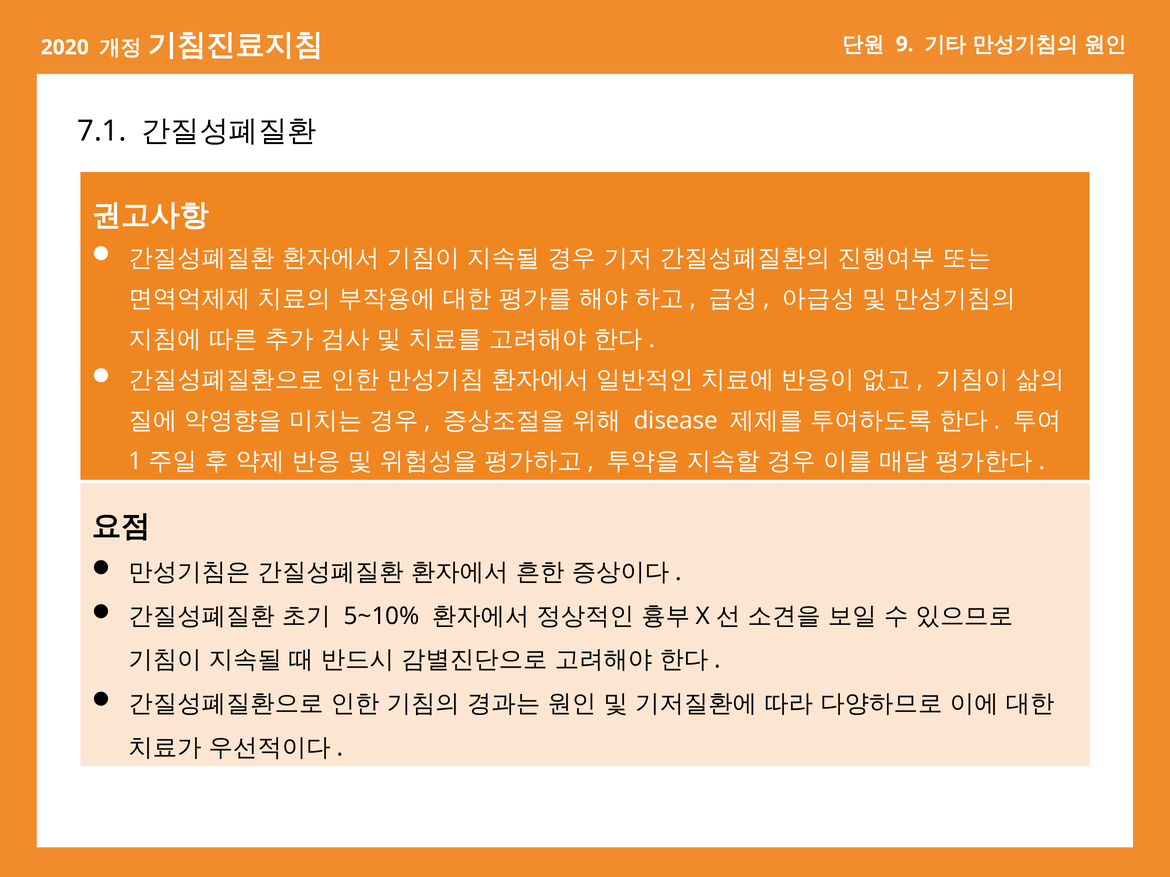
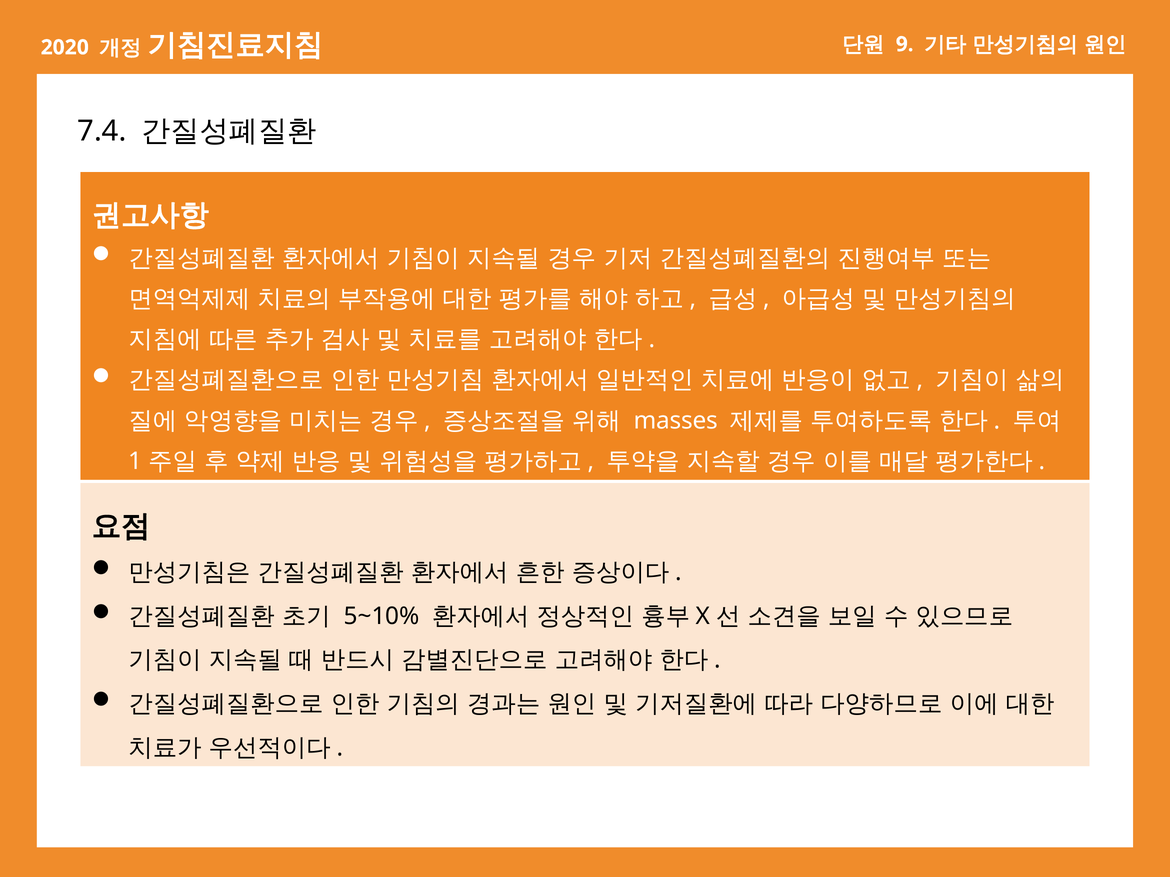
7.1: 7.1 -> 7.4 (102, 131)
disease: disease -> masses (676, 421)
